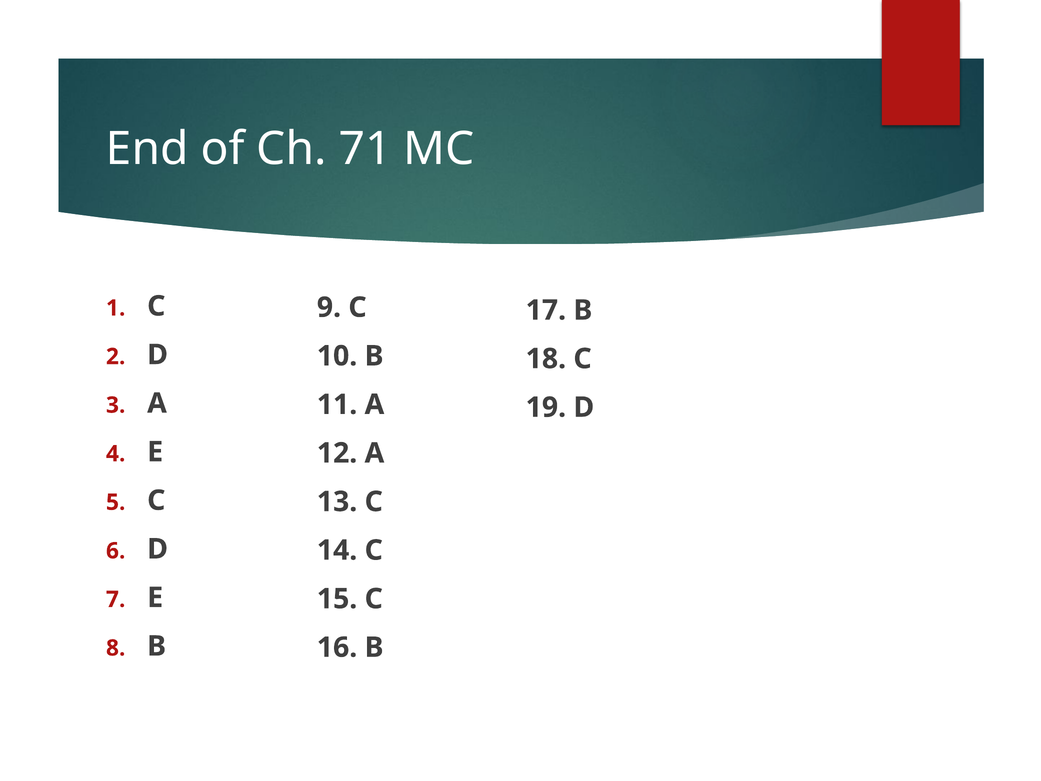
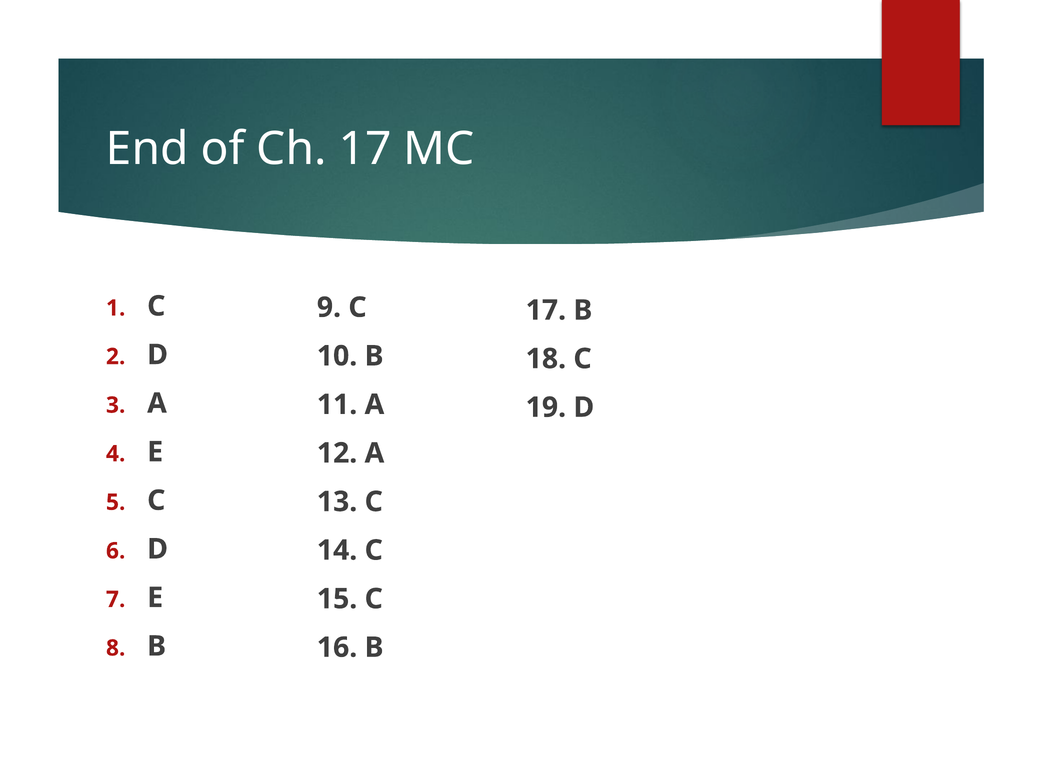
Ch 71: 71 -> 17 (365, 149)
